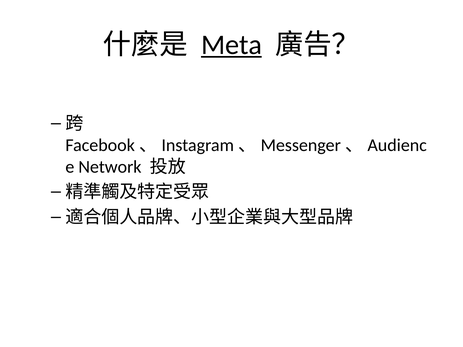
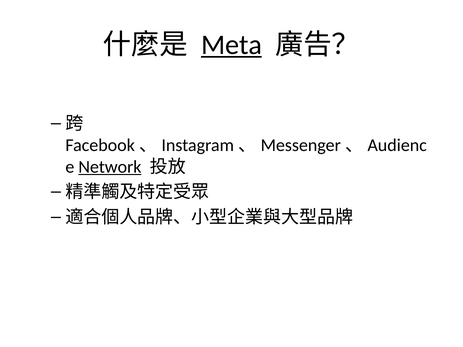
Network underline: none -> present (110, 167)
